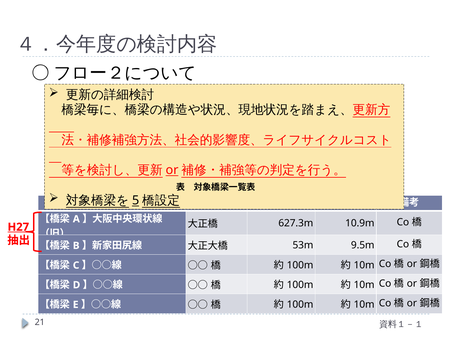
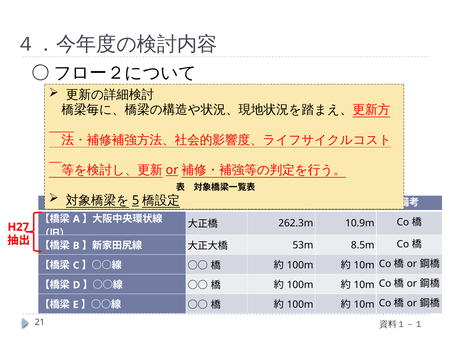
627.3m: 627.3m -> 262.3m (296, 223)
H27 underline: present -> none (18, 227)
9.5m: 9.5m -> 8.5m (363, 245)
